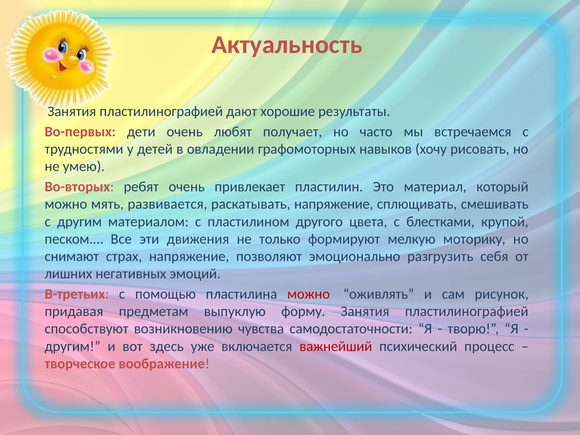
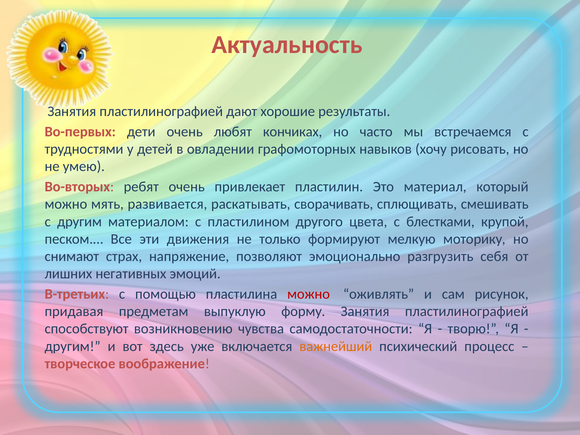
получает: получает -> кончиках (293, 132)
раскатывать напряжение: напряжение -> сворачивать (334, 204)
важнейший colour: red -> orange (336, 346)
